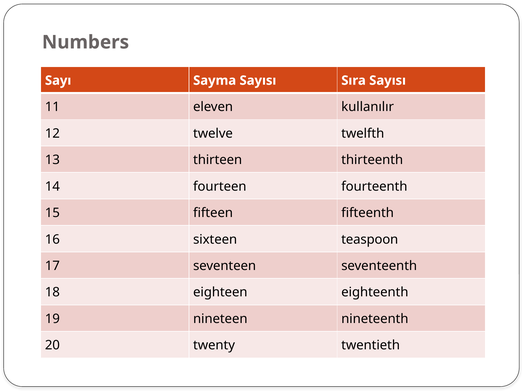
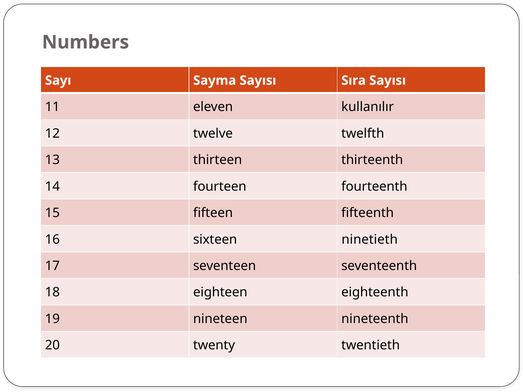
teaspoon: teaspoon -> ninetieth (370, 240)
